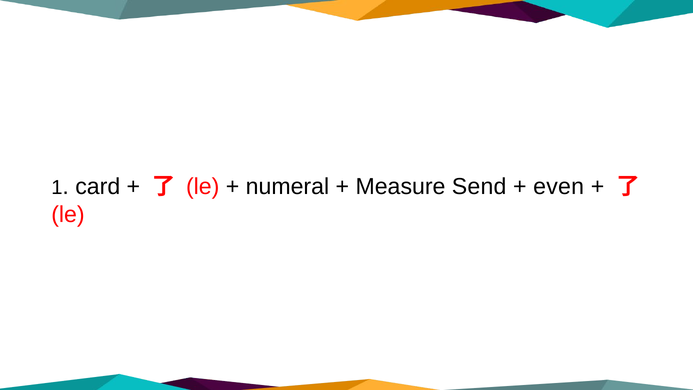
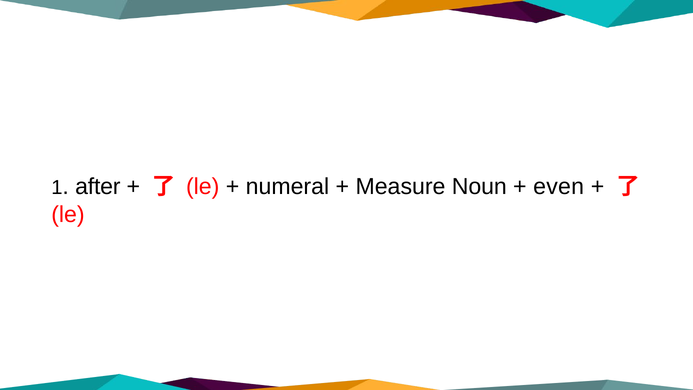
card: card -> after (98, 187)
Send: Send -> Noun (479, 187)
